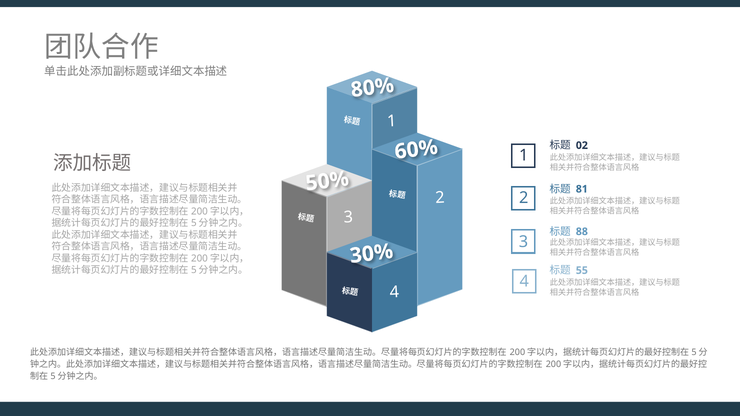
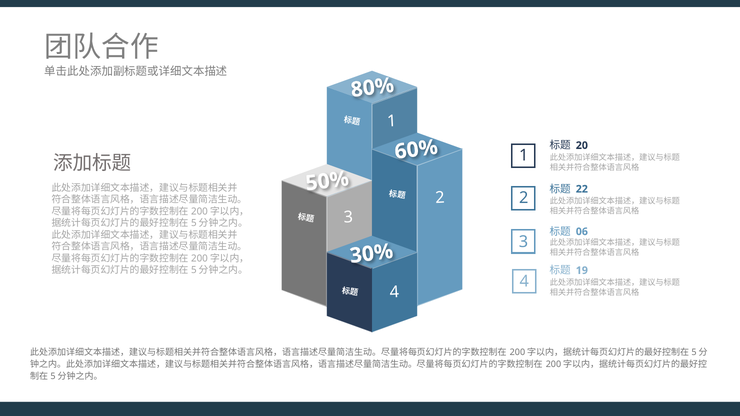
02: 02 -> 20 (582, 145)
81: 81 -> 22 (582, 189)
88: 88 -> 06 (582, 232)
55: 55 -> 19 (582, 271)
